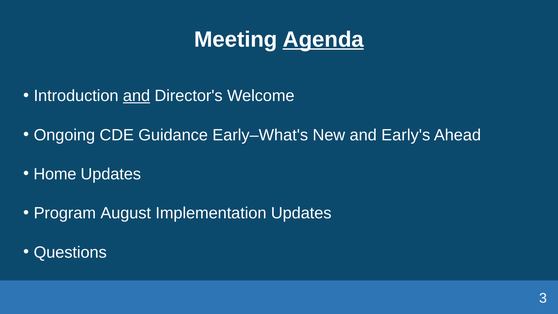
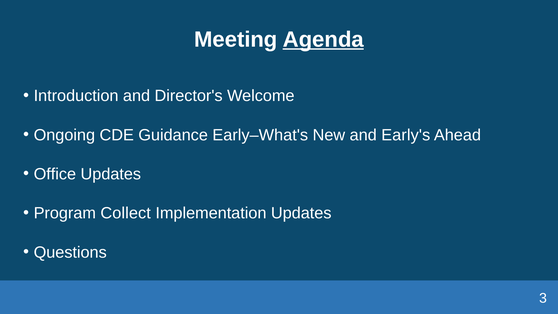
and underline: present -> none (137, 96)
Home: Home -> Office (55, 174)
August: August -> Collect (126, 213)
